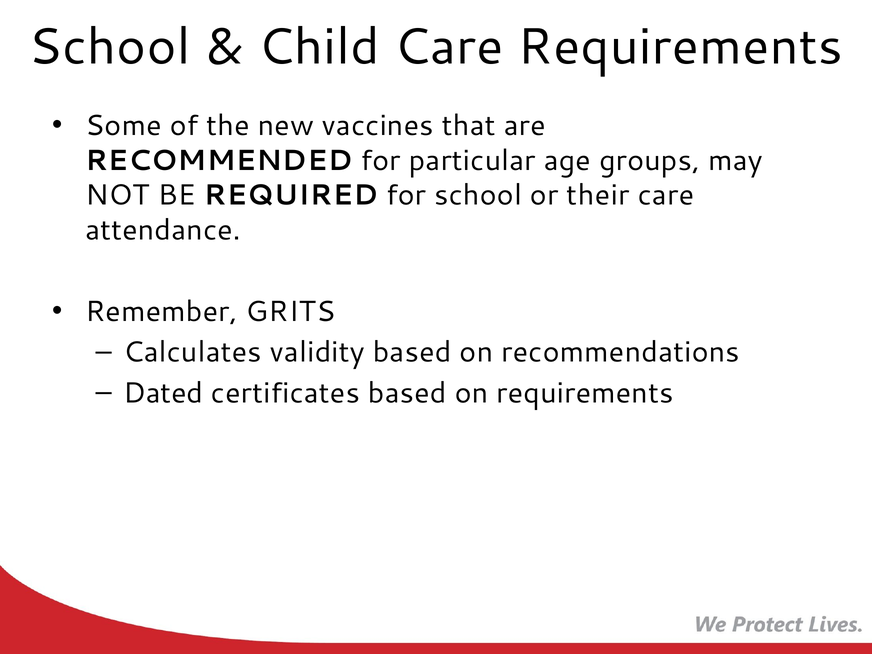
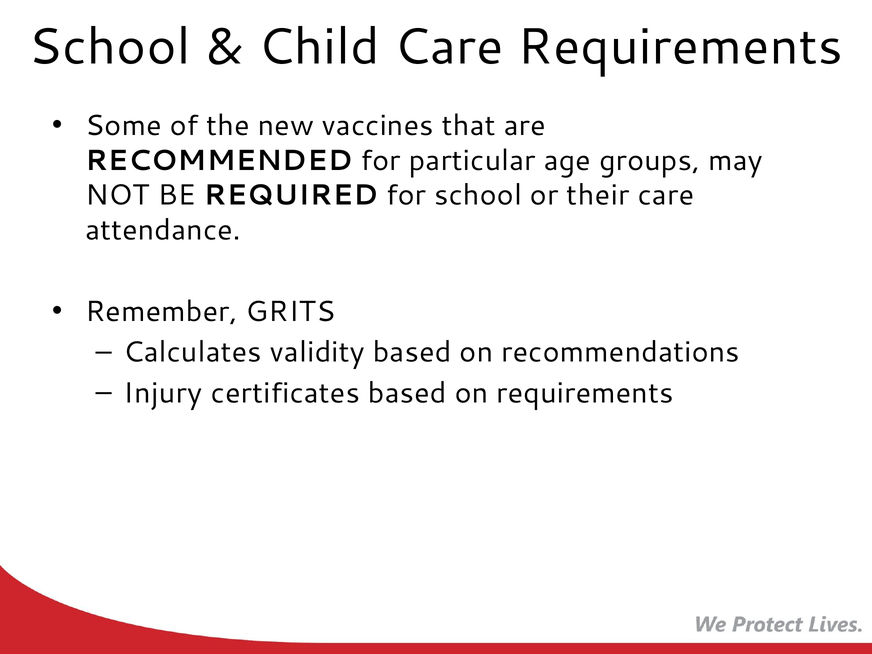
Dated: Dated -> Injury (163, 393)
